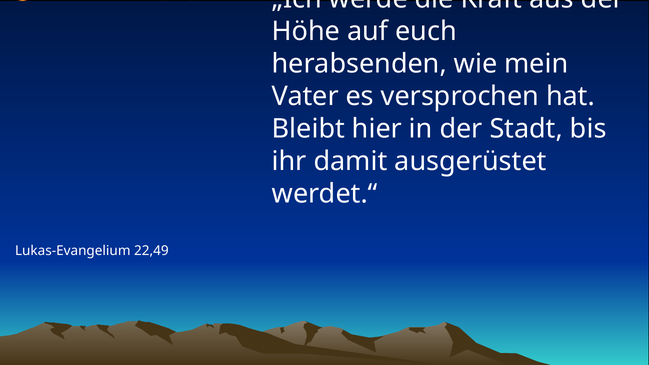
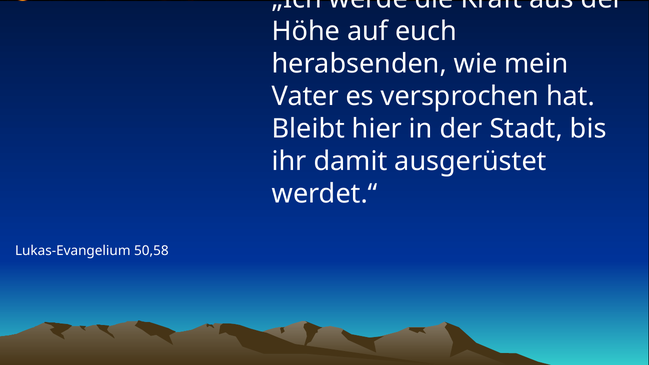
22,49: 22,49 -> 50,58 (151, 251)
